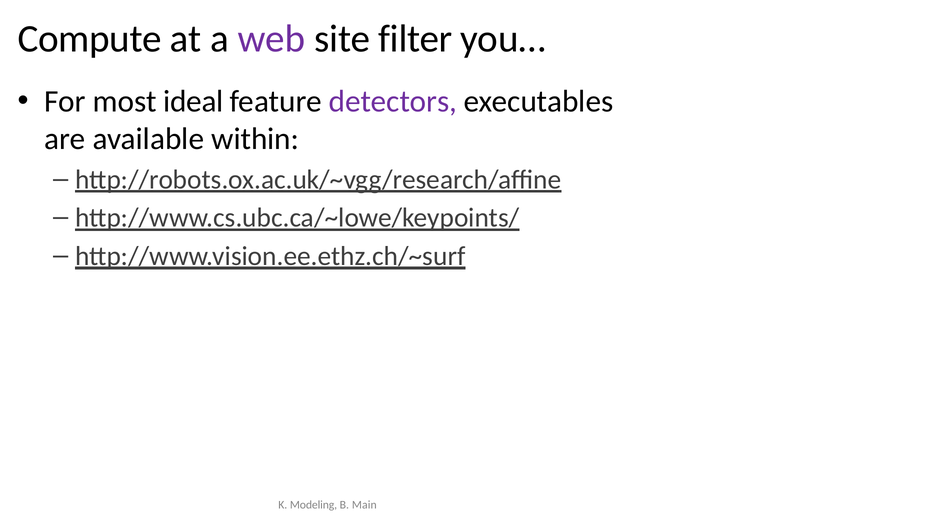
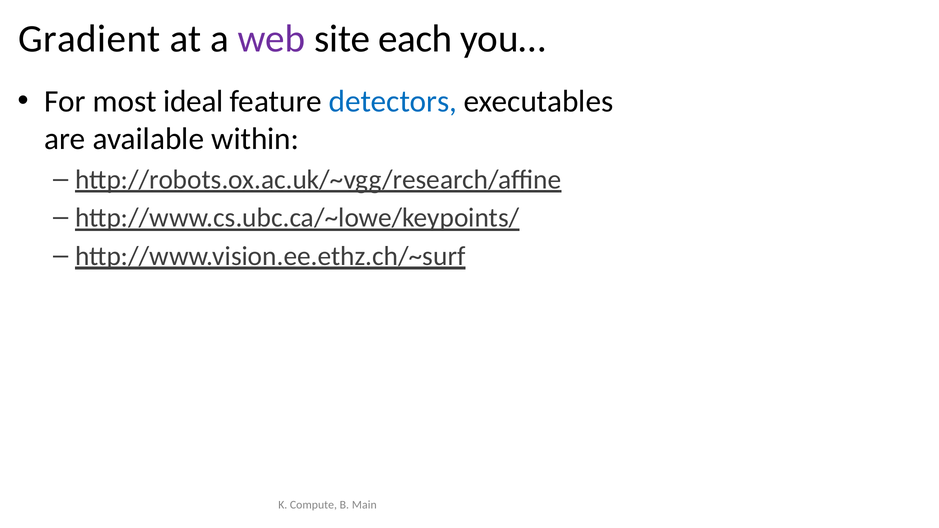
Compute: Compute -> Gradient (89, 39)
filter: filter -> each (415, 39)
detectors colour: purple -> blue (393, 102)
Modeling: Modeling -> Compute (313, 505)
